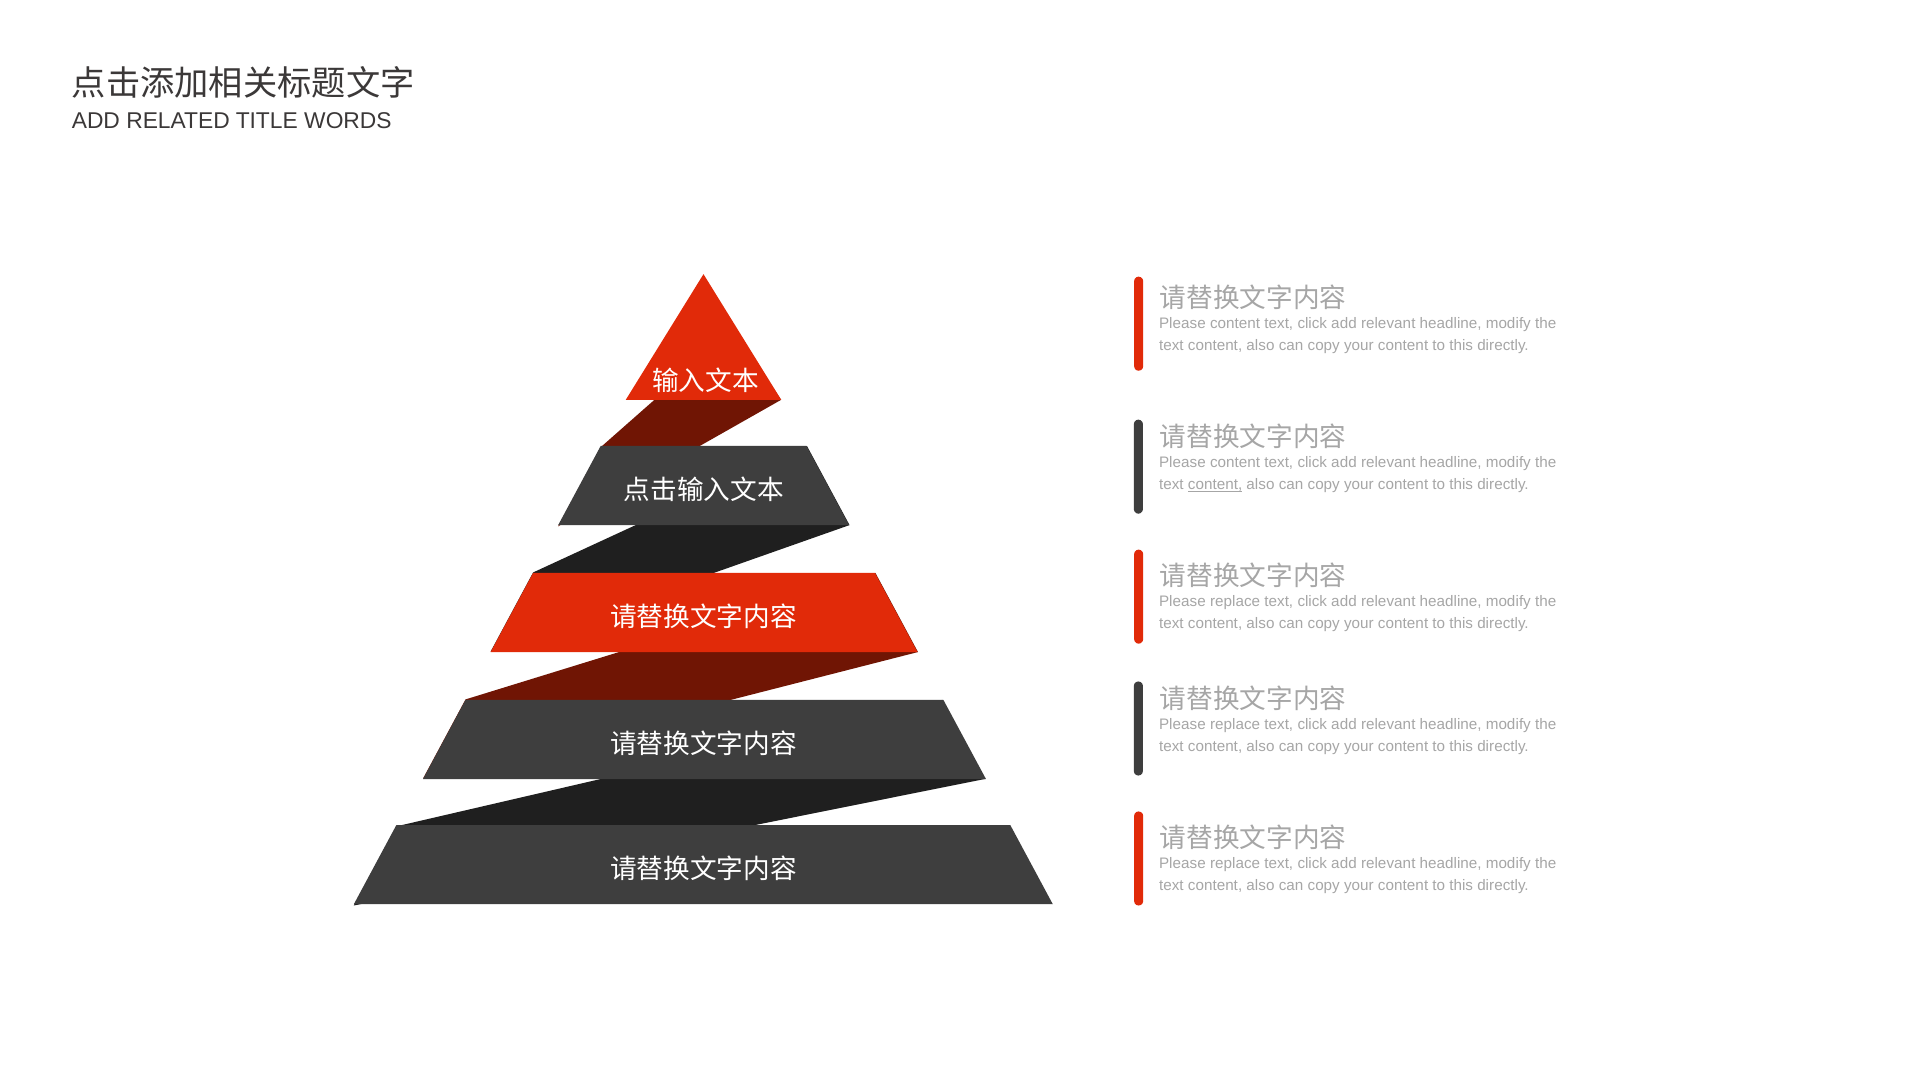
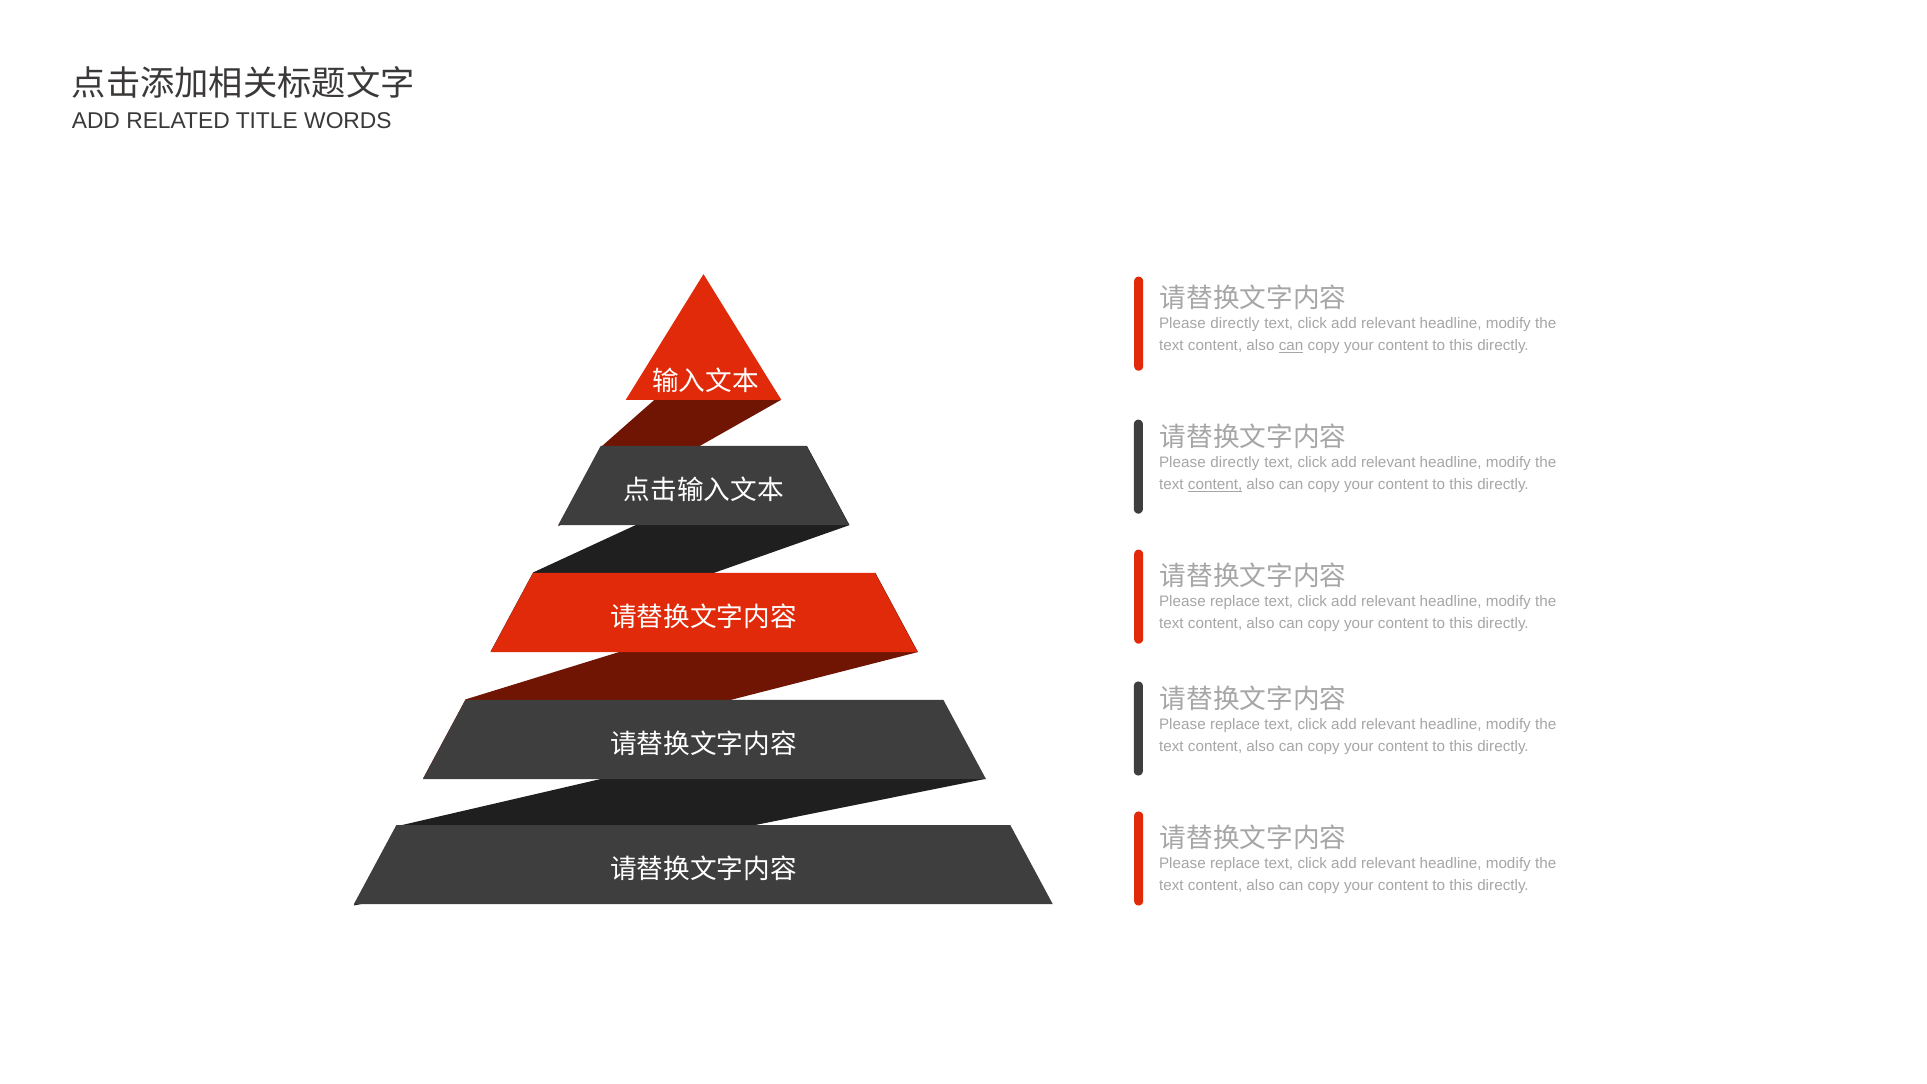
content: content -> directly (1235, 324)
can underline: none -> present (1291, 345)
content: content -> directly (1235, 463)
